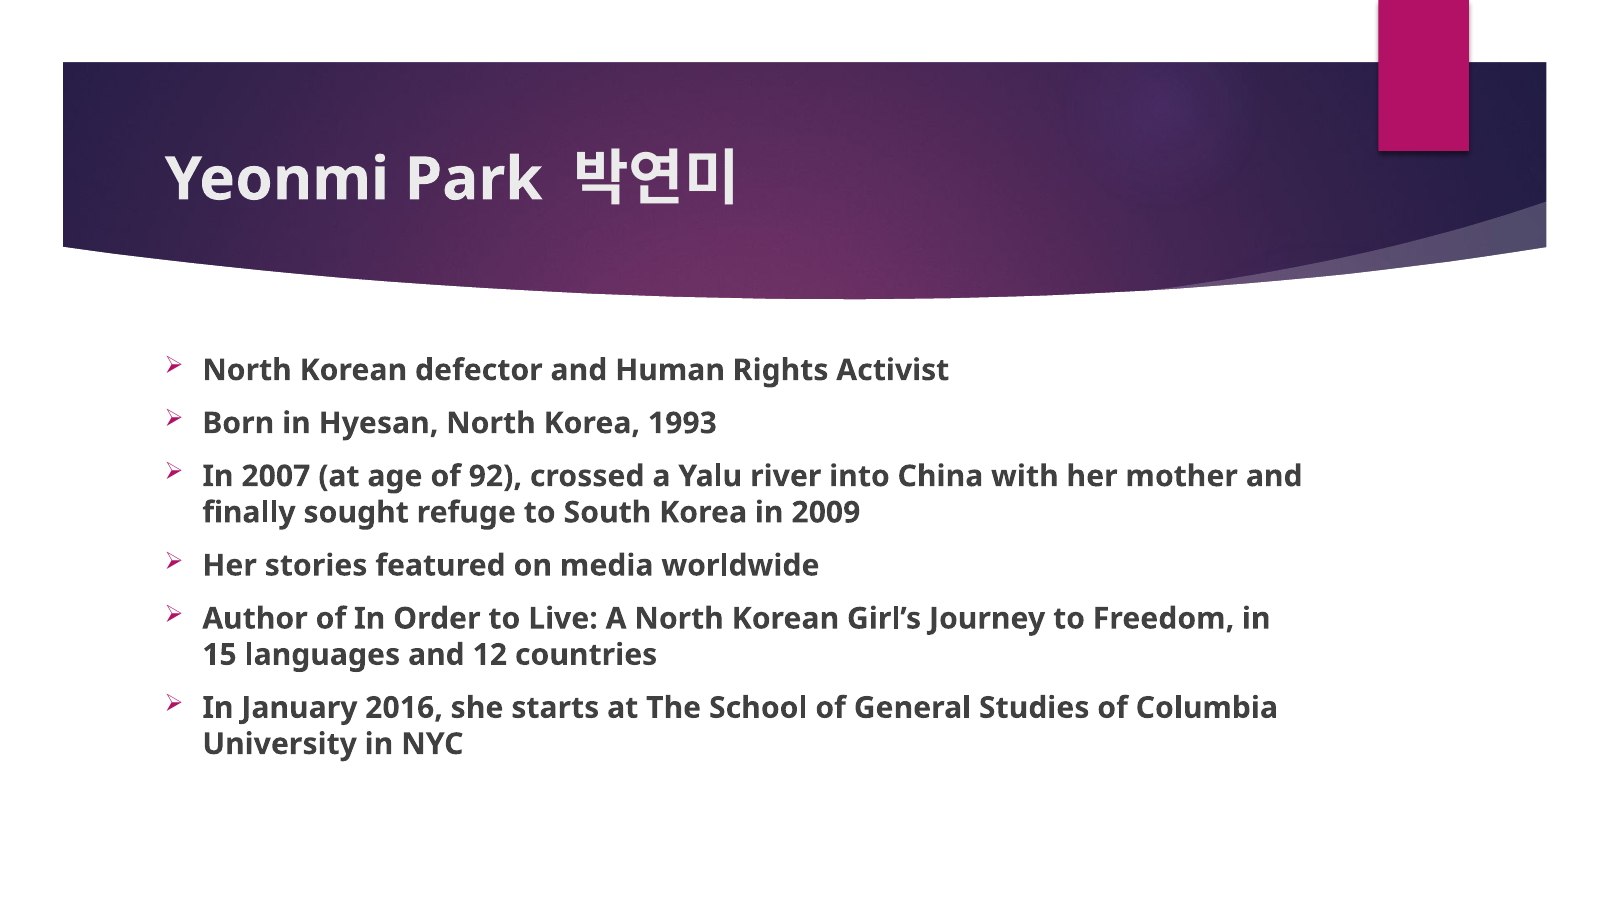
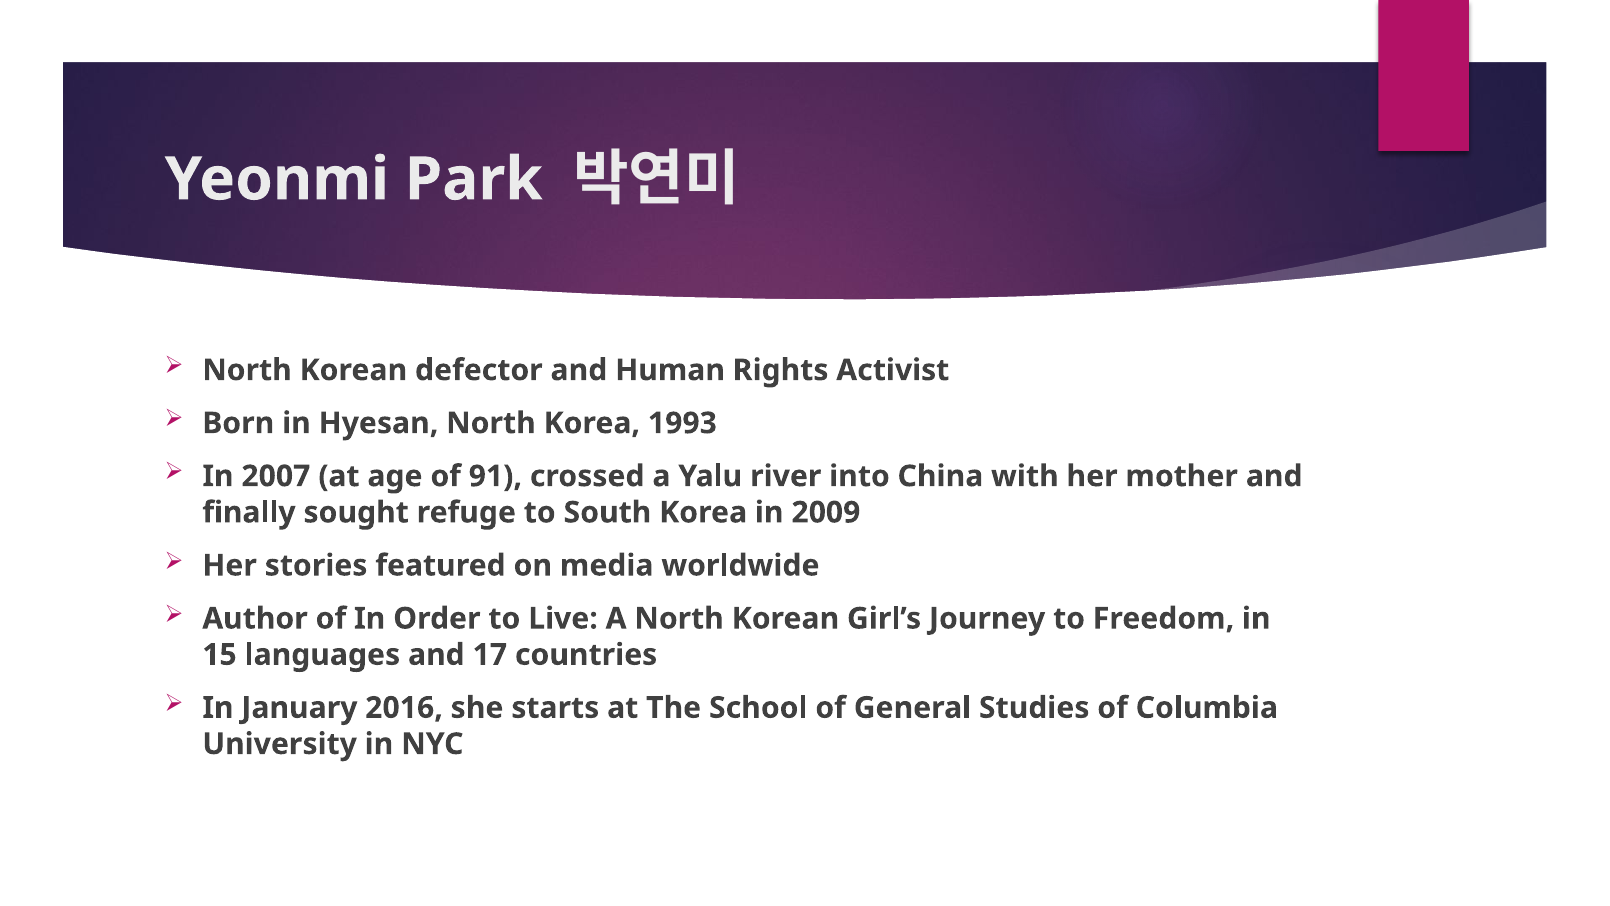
92: 92 -> 91 (495, 476)
12: 12 -> 17 (490, 655)
